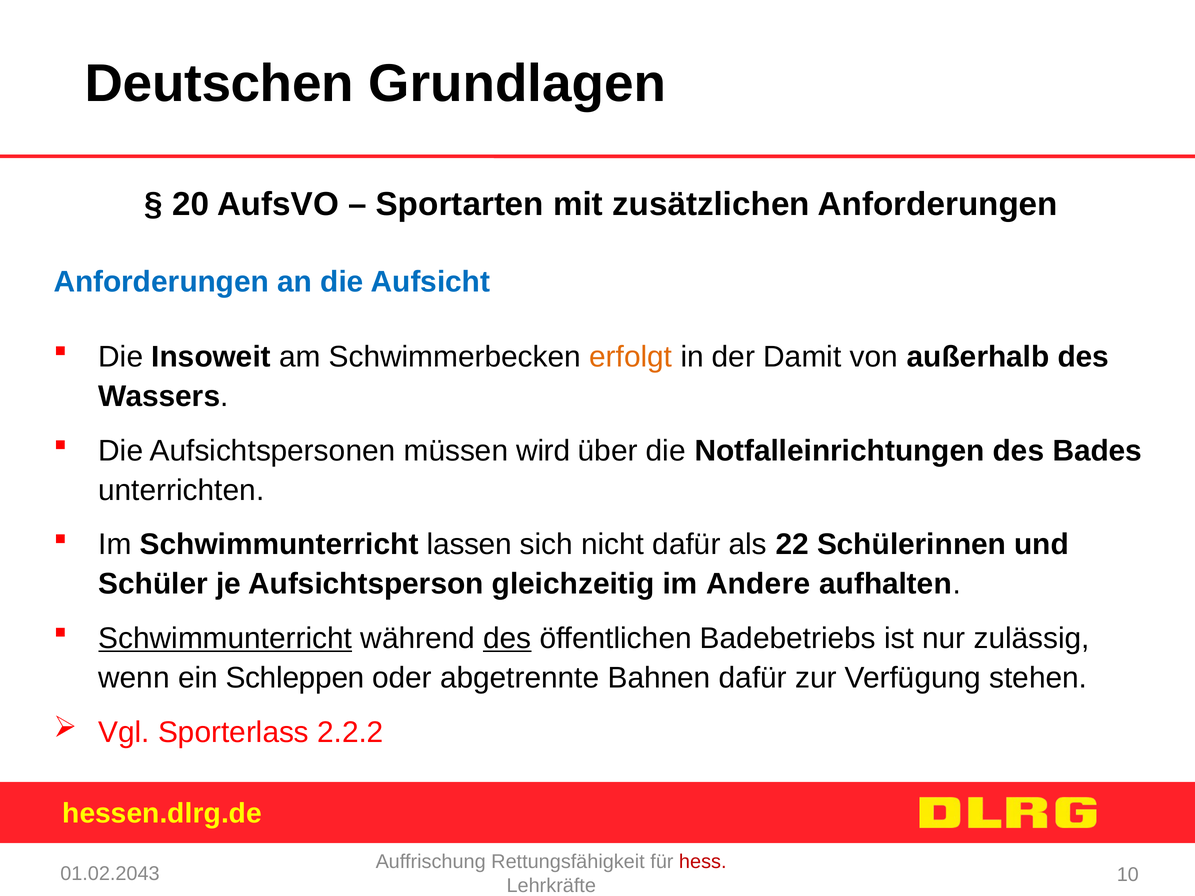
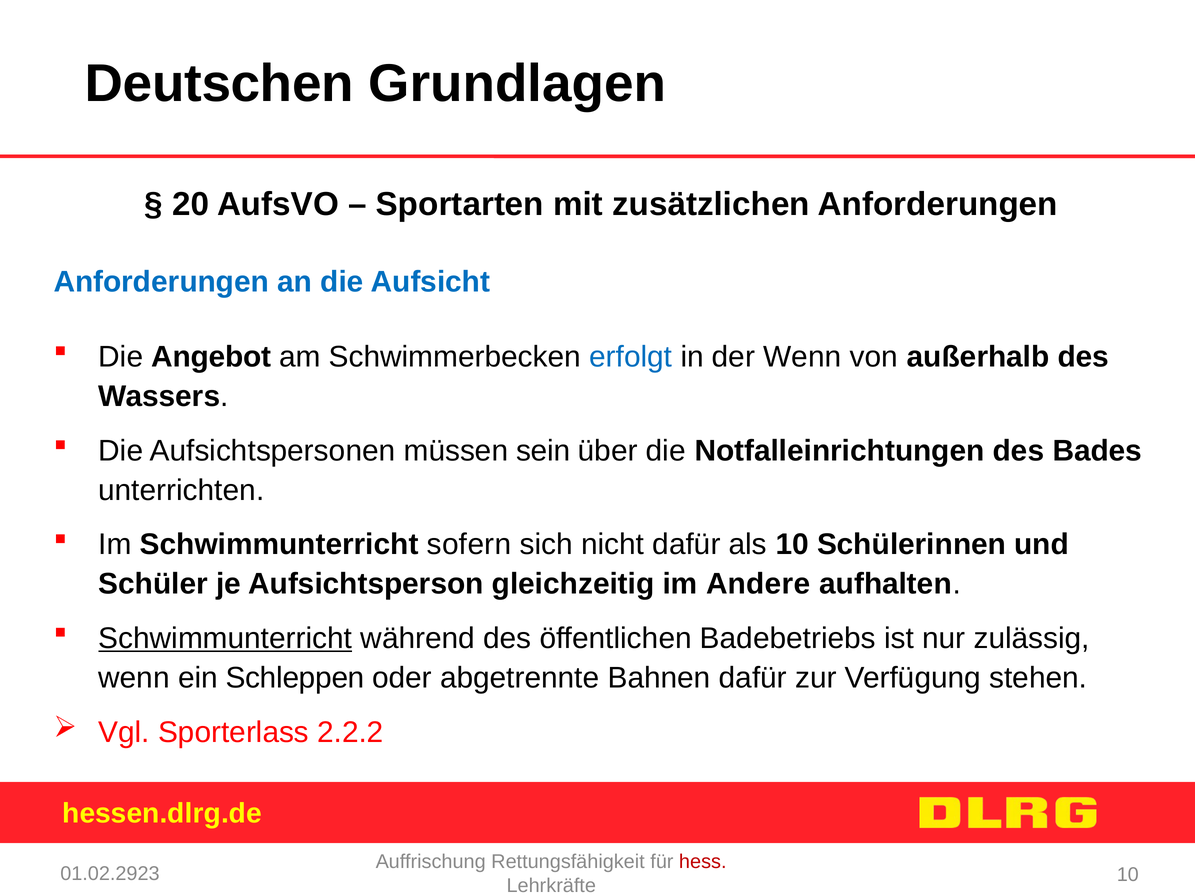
Insoweit: Insoweit -> Angebot (211, 357)
erfolgt colour: orange -> blue (631, 357)
der Damit: Damit -> Wenn (802, 357)
wird: wird -> sein (543, 451)
lassen: lassen -> sofern (469, 545)
als 22: 22 -> 10 (792, 545)
des underline: present -> none (507, 639)
01.02.2043: 01.02.2043 -> 01.02.2923 (110, 874)
